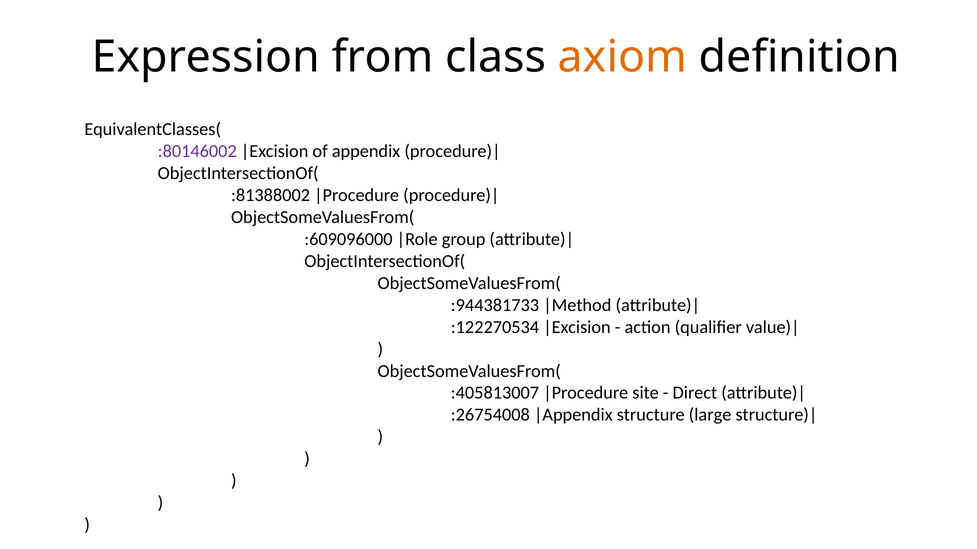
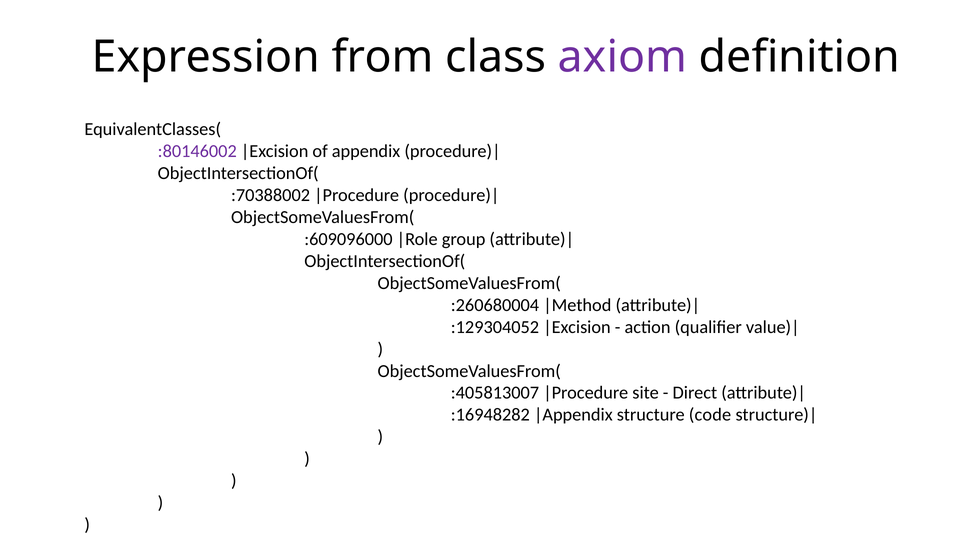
axiom colour: orange -> purple (623, 57)
:81388002: :81388002 -> :70388002 (271, 195)
:944381733: :944381733 -> :260680004 (495, 305)
:122270534: :122270534 -> :129304052 (495, 327)
:26754008: :26754008 -> :16948282 (490, 415)
large: large -> code (710, 415)
